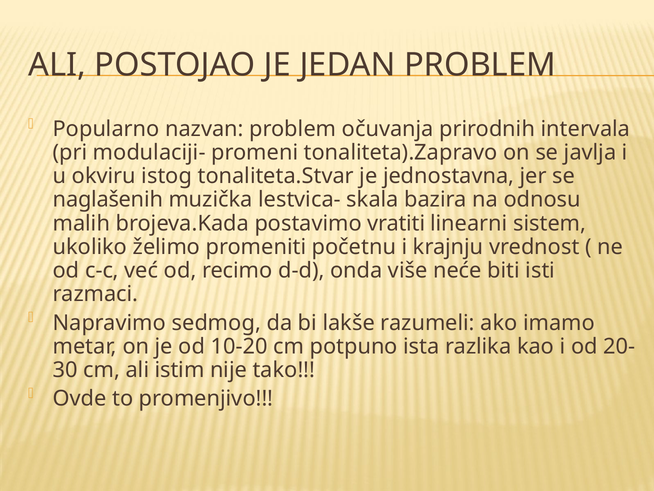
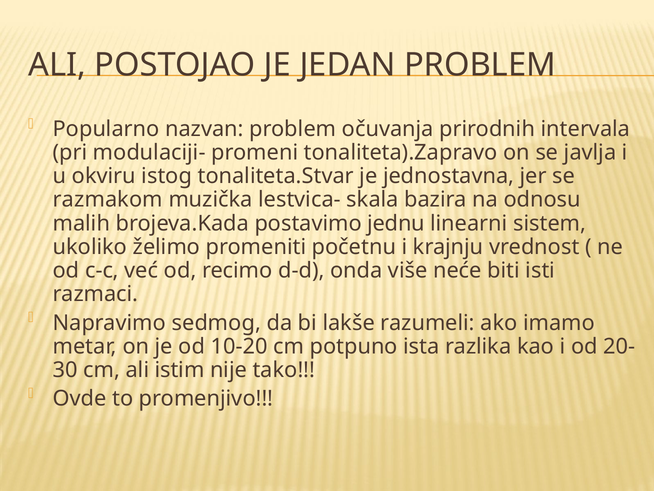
naglašenih: naglašenih -> razmakom (108, 200)
vratiti: vratiti -> jednu (396, 223)
